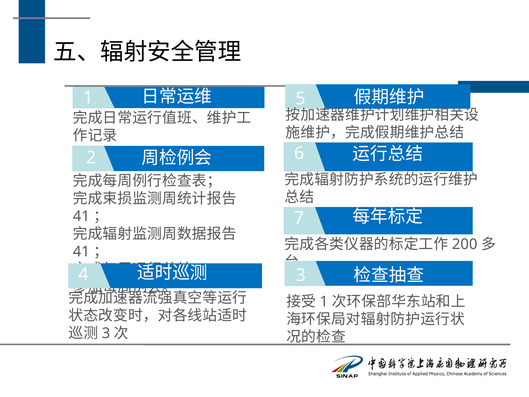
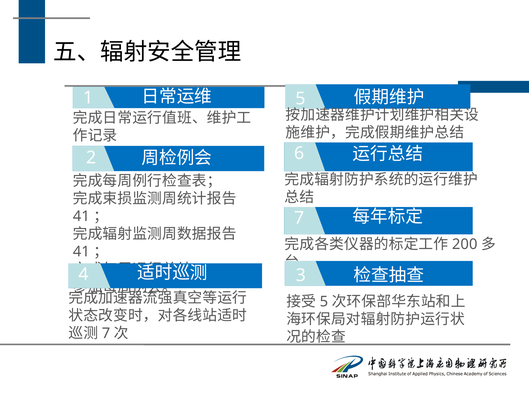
1: 1 -> 5 (324, 301)
3: 3 -> 7 (106, 333)
